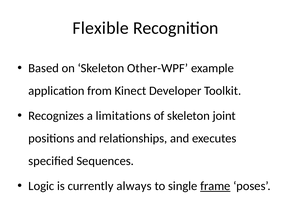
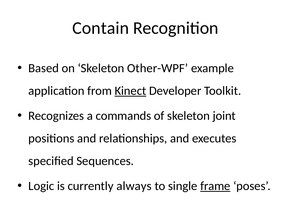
Flexible: Flexible -> Contain (101, 28)
Kinect underline: none -> present (130, 91)
limitations: limitations -> commands (123, 116)
